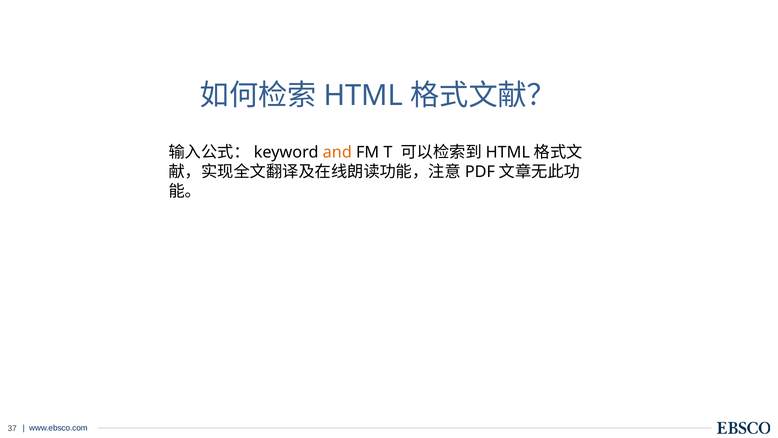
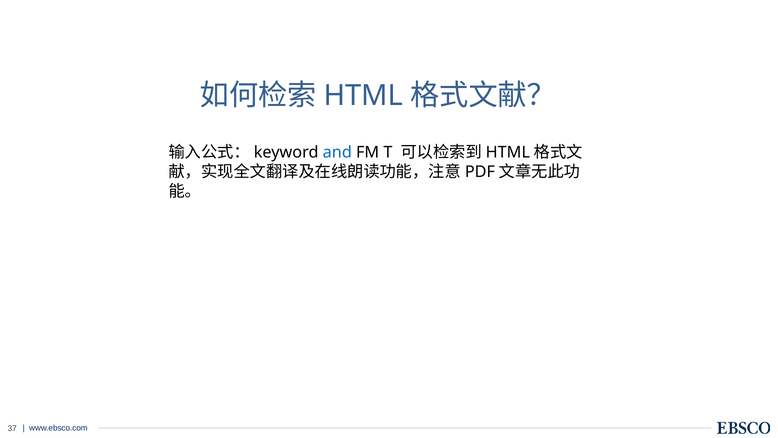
and colour: orange -> blue (337, 152)
